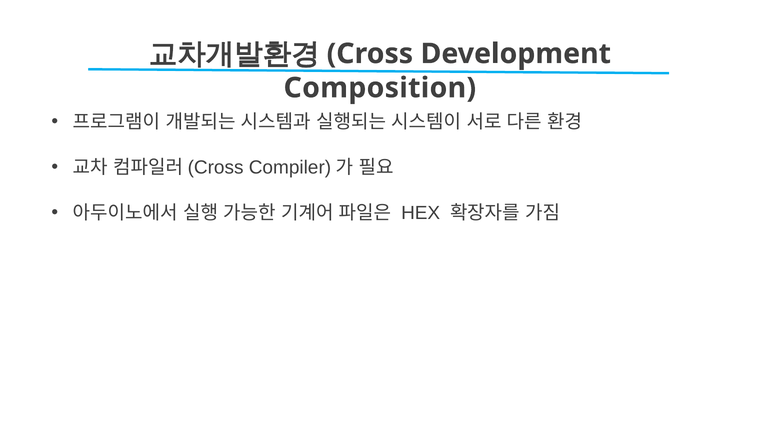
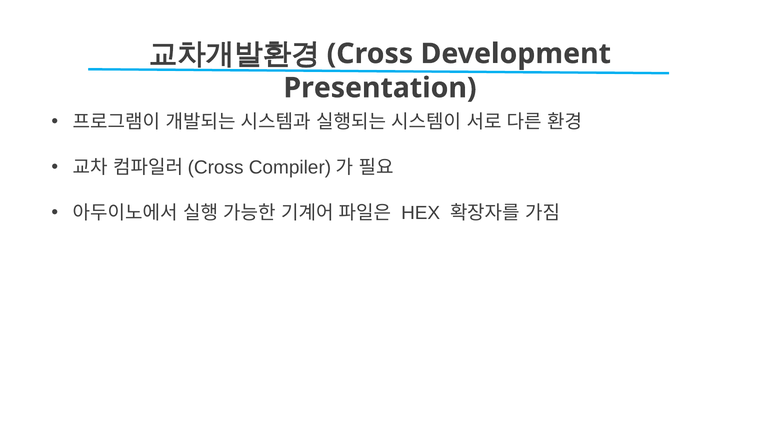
Composition: Composition -> Presentation (380, 88)
